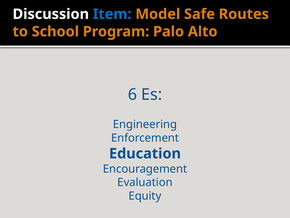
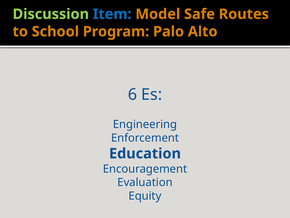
Discussion colour: white -> light green (51, 14)
